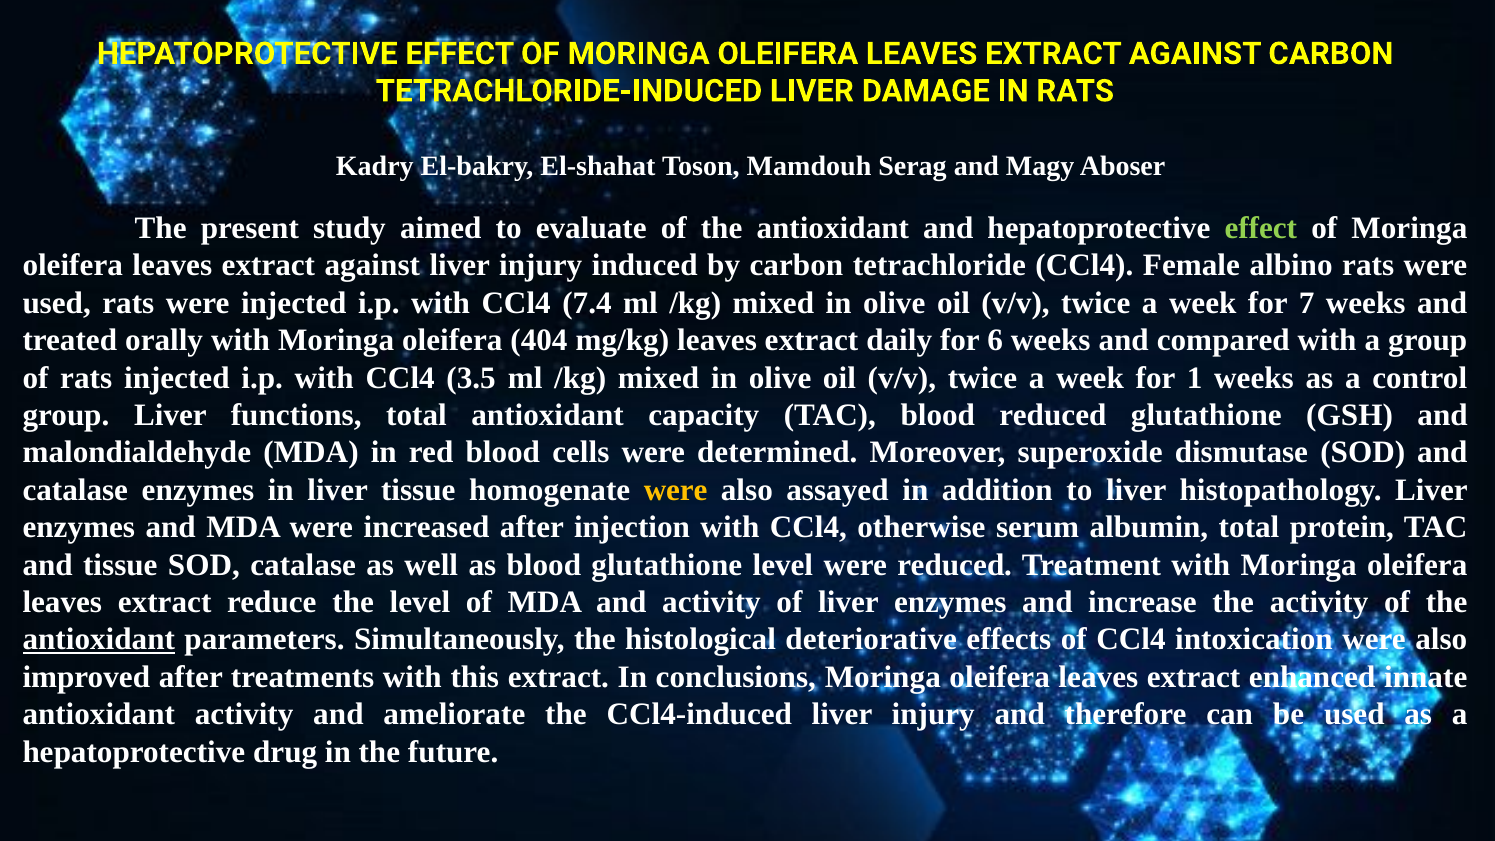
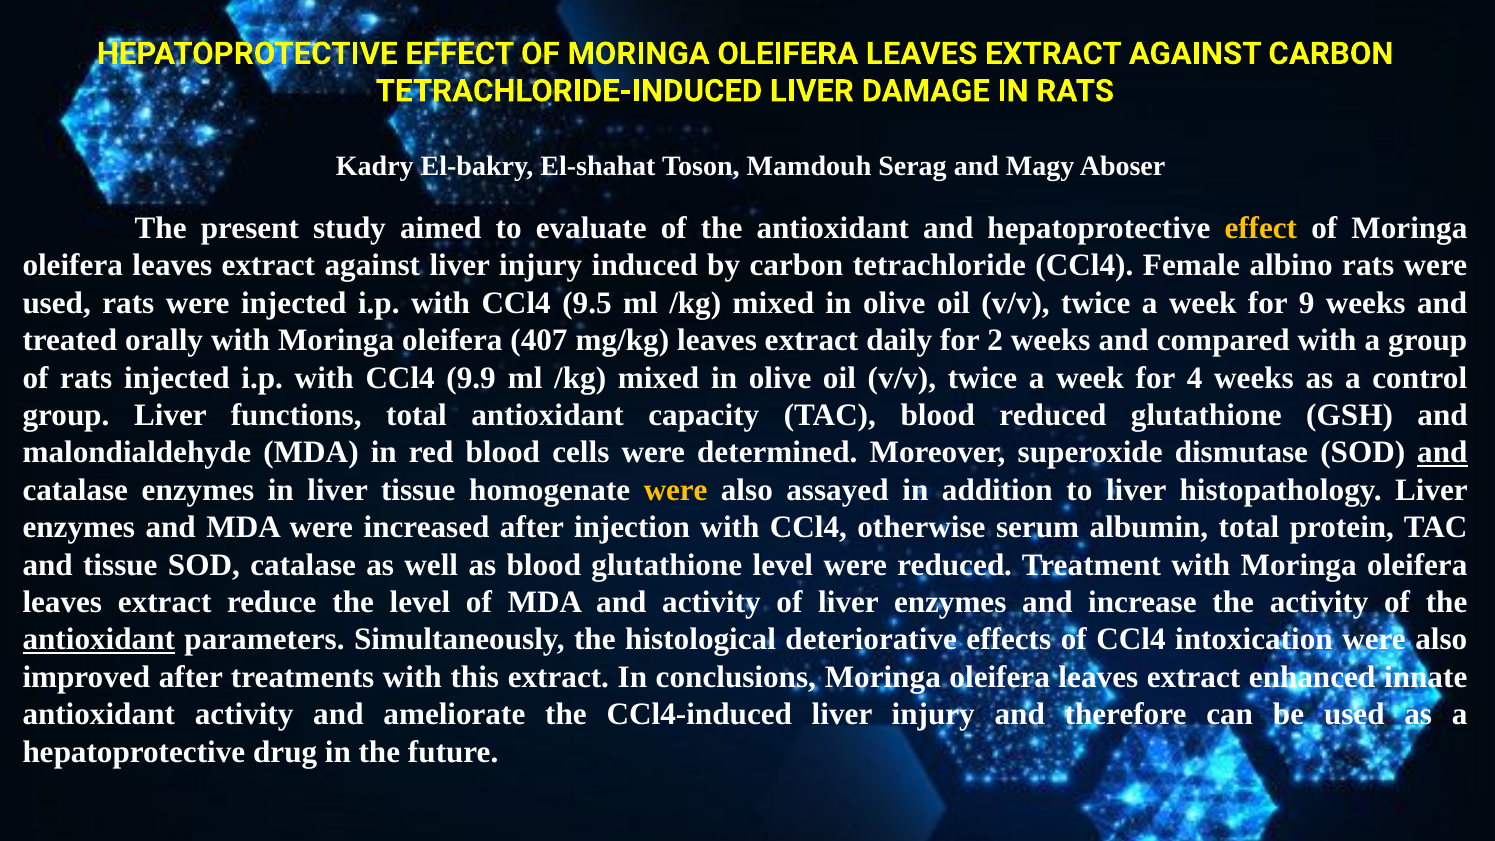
effect colour: light green -> yellow (1261, 228)
7.4: 7.4 -> 9.5 (587, 303)
7: 7 -> 9 (1307, 303)
404: 404 -> 407 (539, 340)
6: 6 -> 2 (995, 340)
3.5: 3.5 -> 9.9 (471, 378)
1: 1 -> 4 (1195, 378)
and underline: none -> present (1442, 453)
